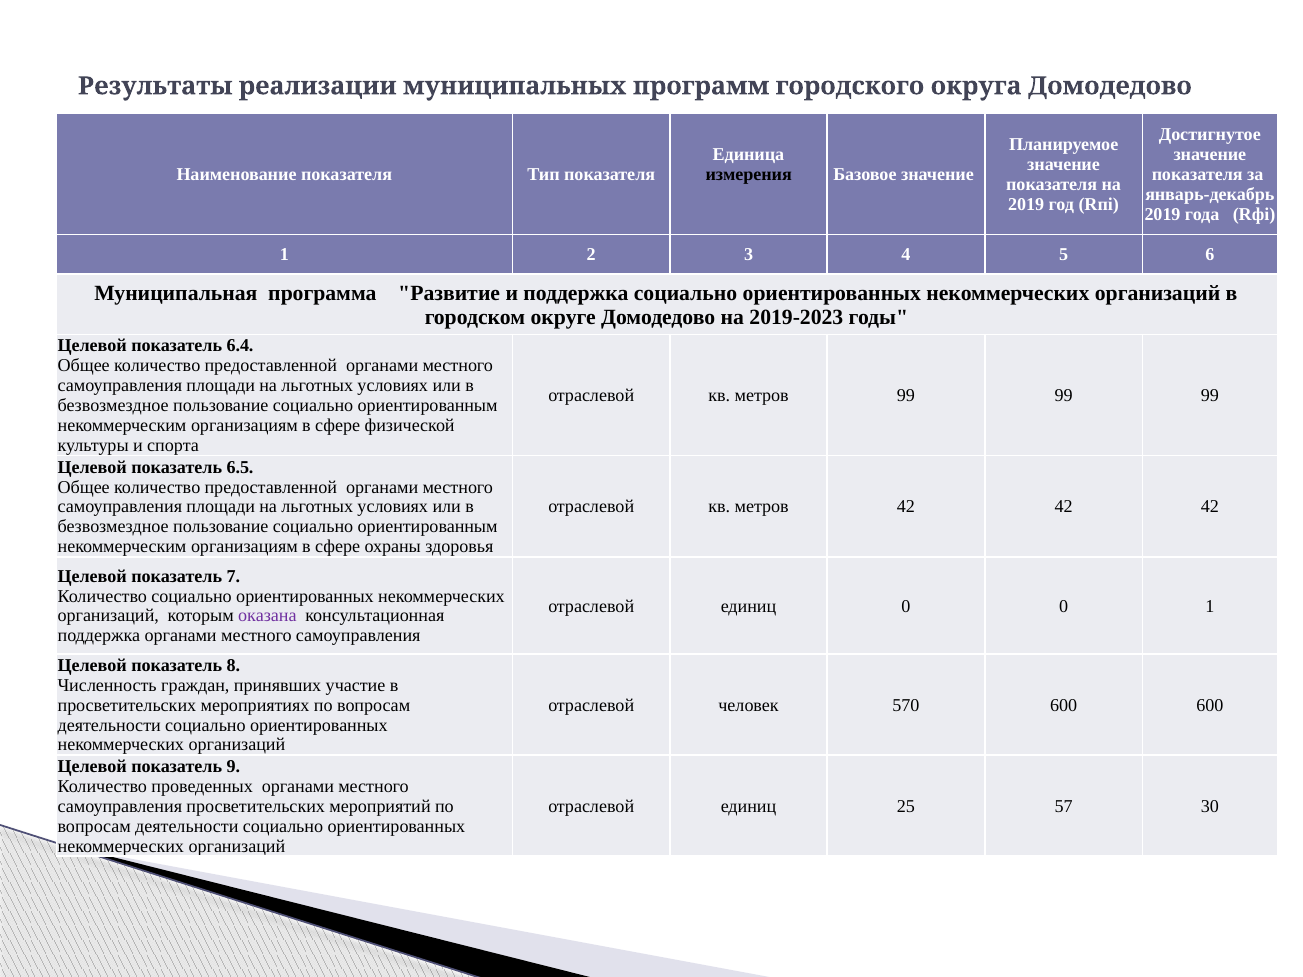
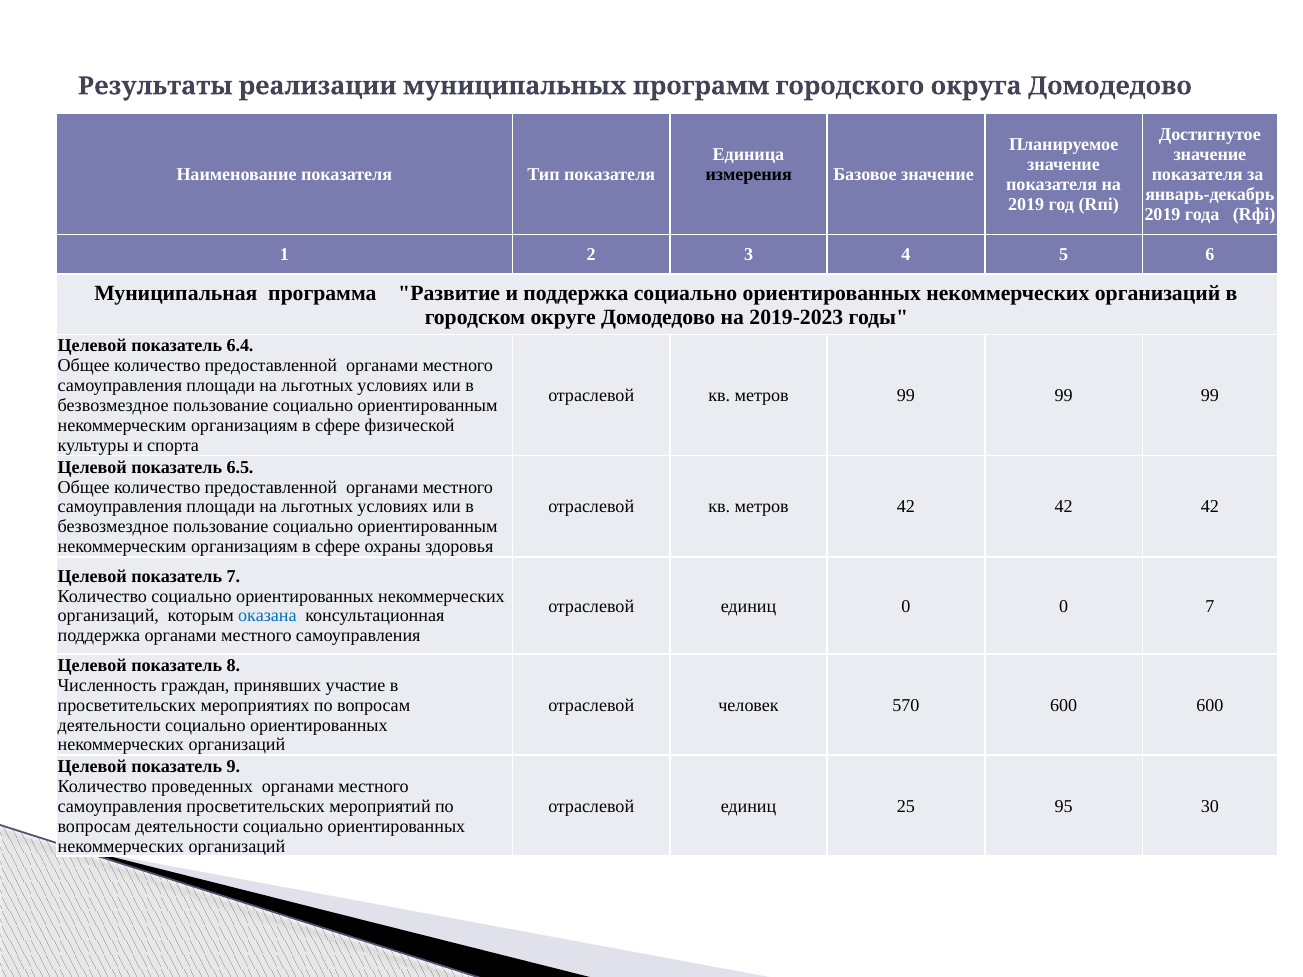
0 1: 1 -> 7 (1210, 606)
оказана colour: purple -> blue (267, 616)
57: 57 -> 95 (1064, 806)
